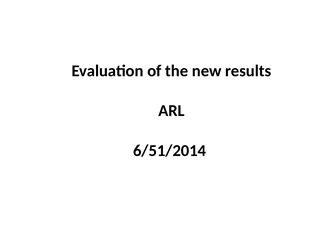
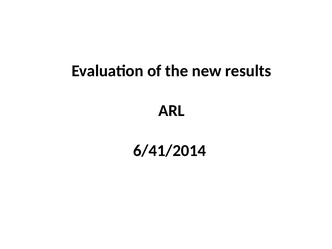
6/51/2014: 6/51/2014 -> 6/41/2014 (170, 151)
